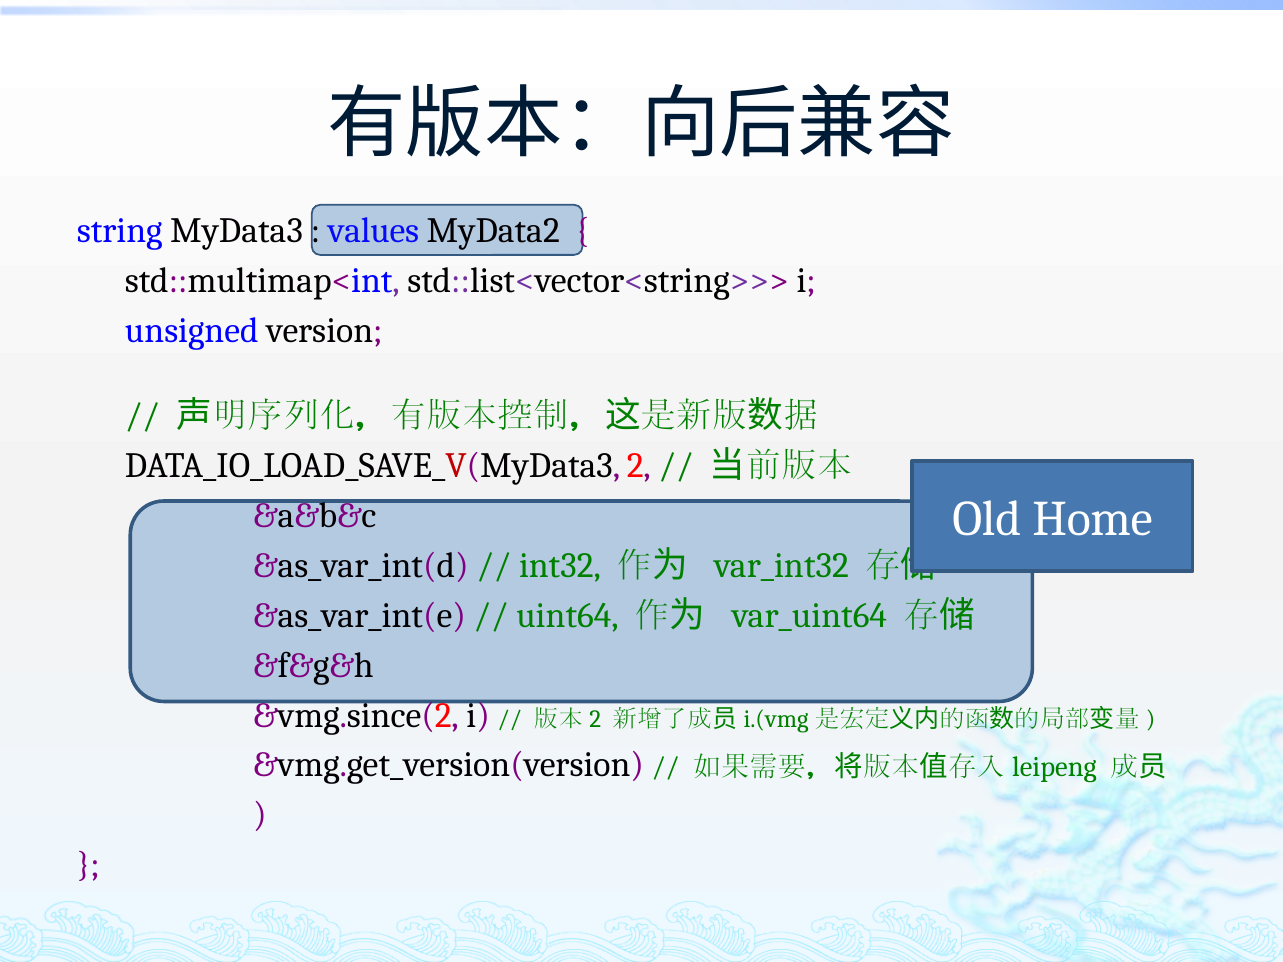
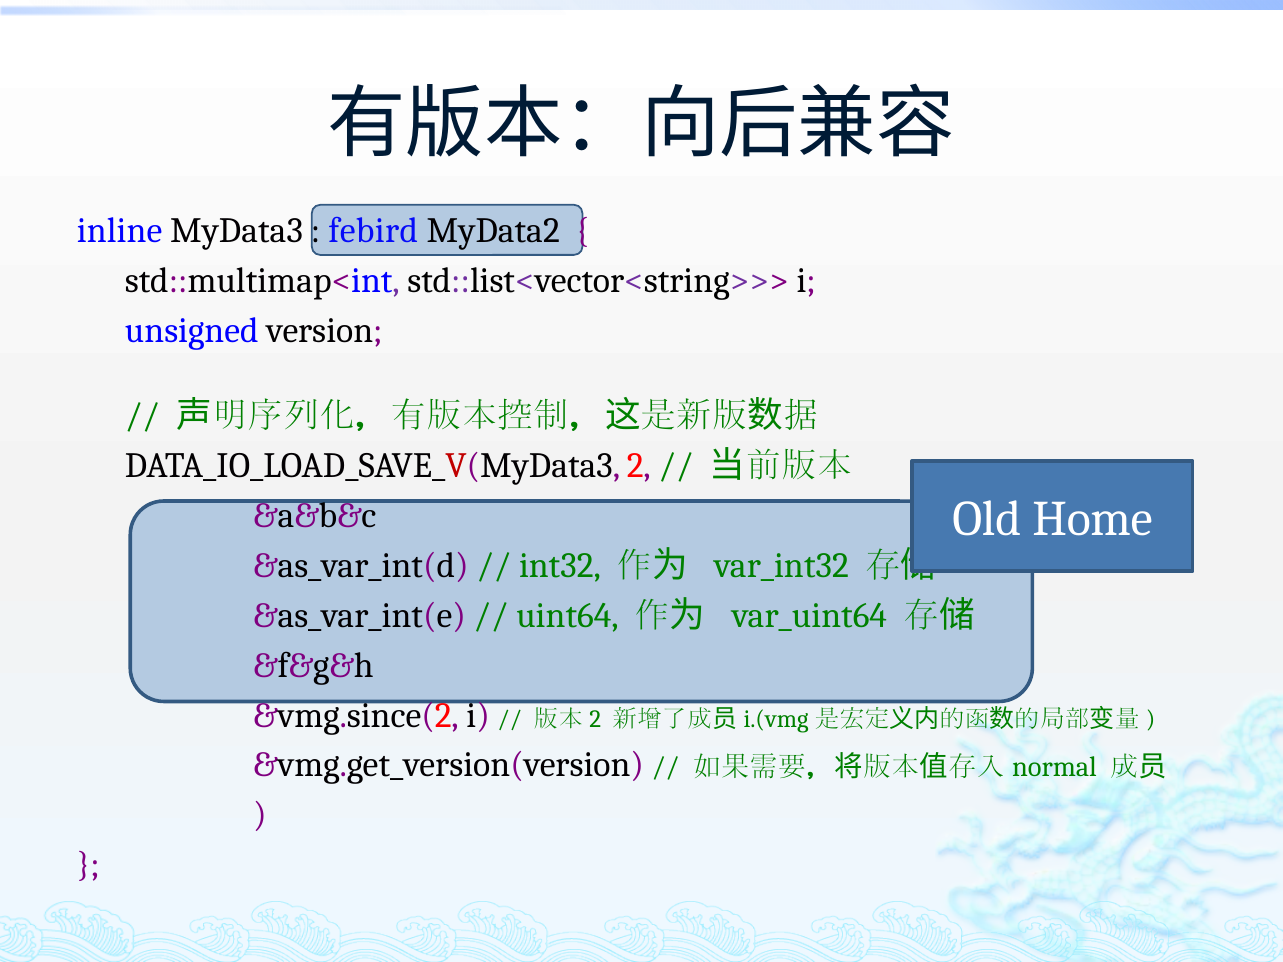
string: string -> inline (120, 231)
values: values -> febird (373, 231)
leipeng: leipeng -> normal (1054, 768)
